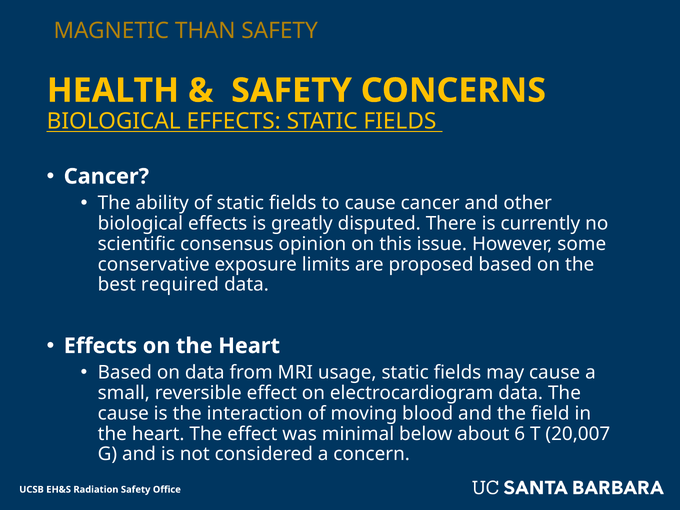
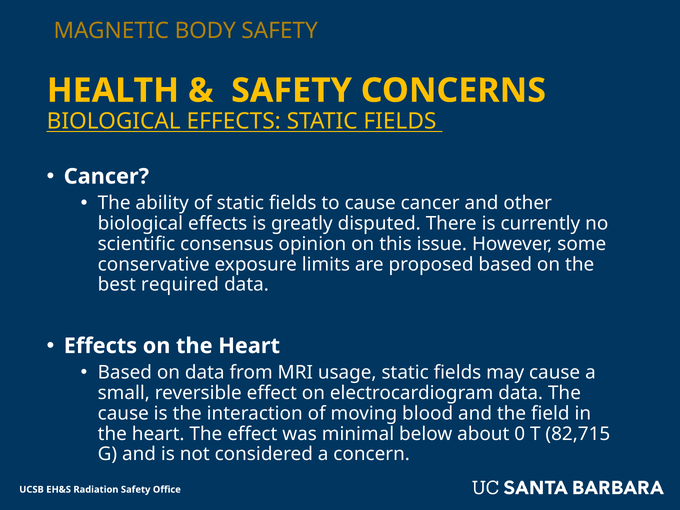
THAN: THAN -> BODY (205, 31)
6: 6 -> 0 (520, 434)
20,007: 20,007 -> 82,715 (578, 434)
